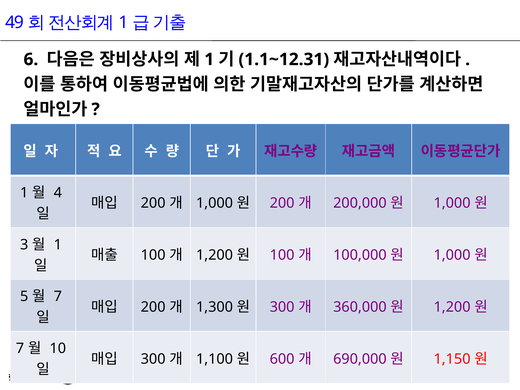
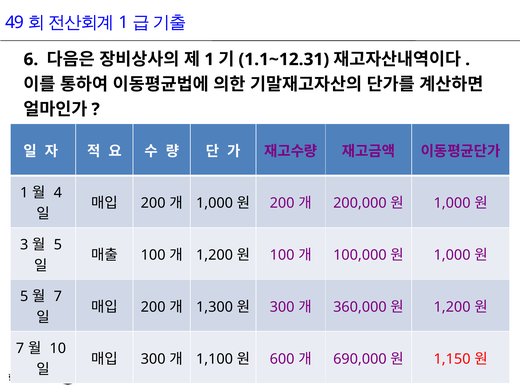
1: 1 -> 5 (58, 245)
